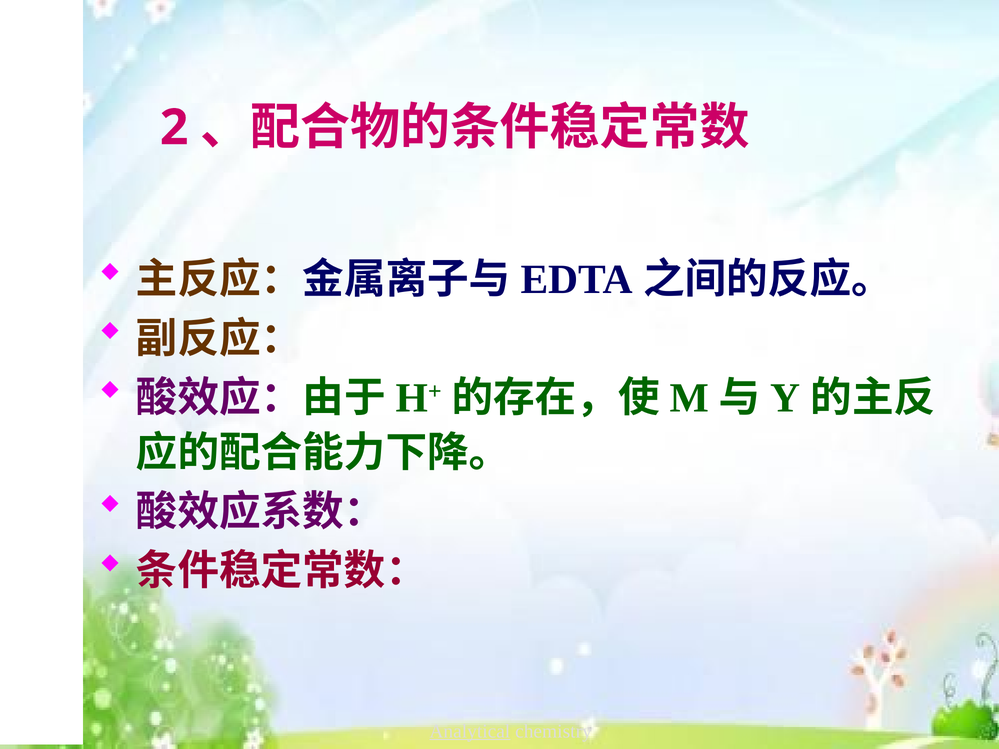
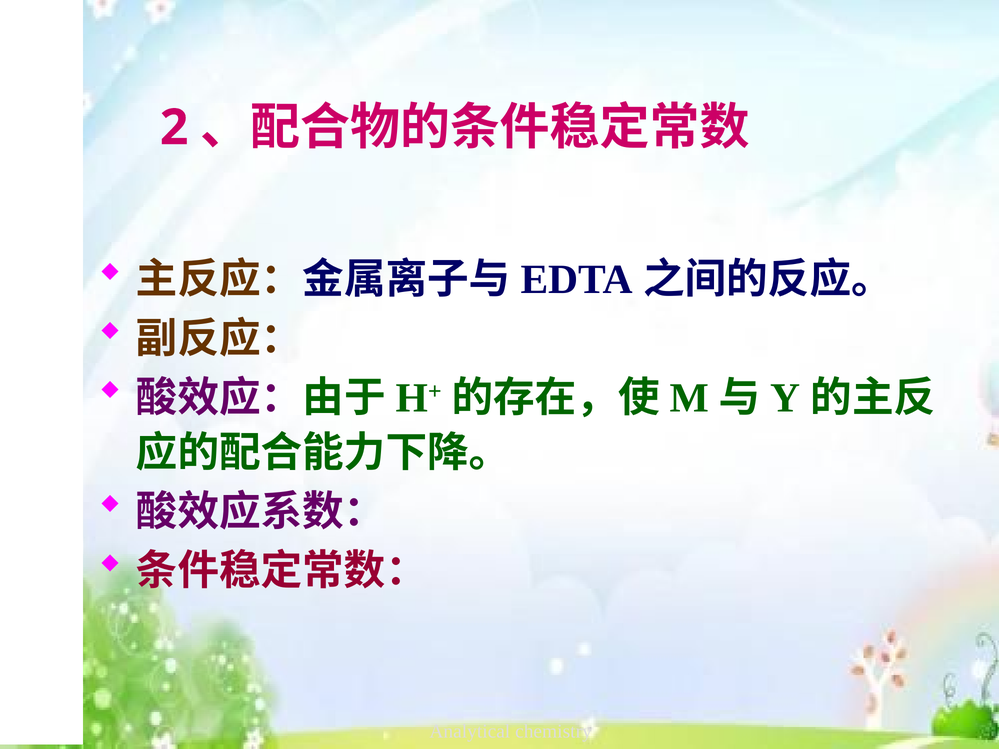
Analytical underline: present -> none (470, 731)
